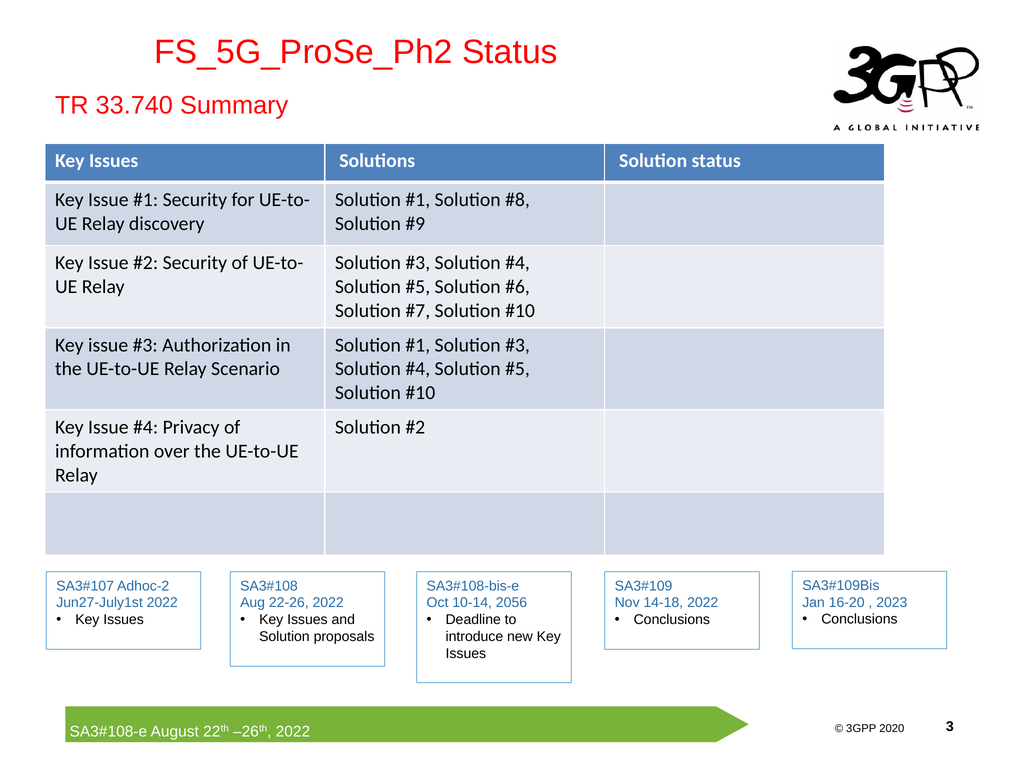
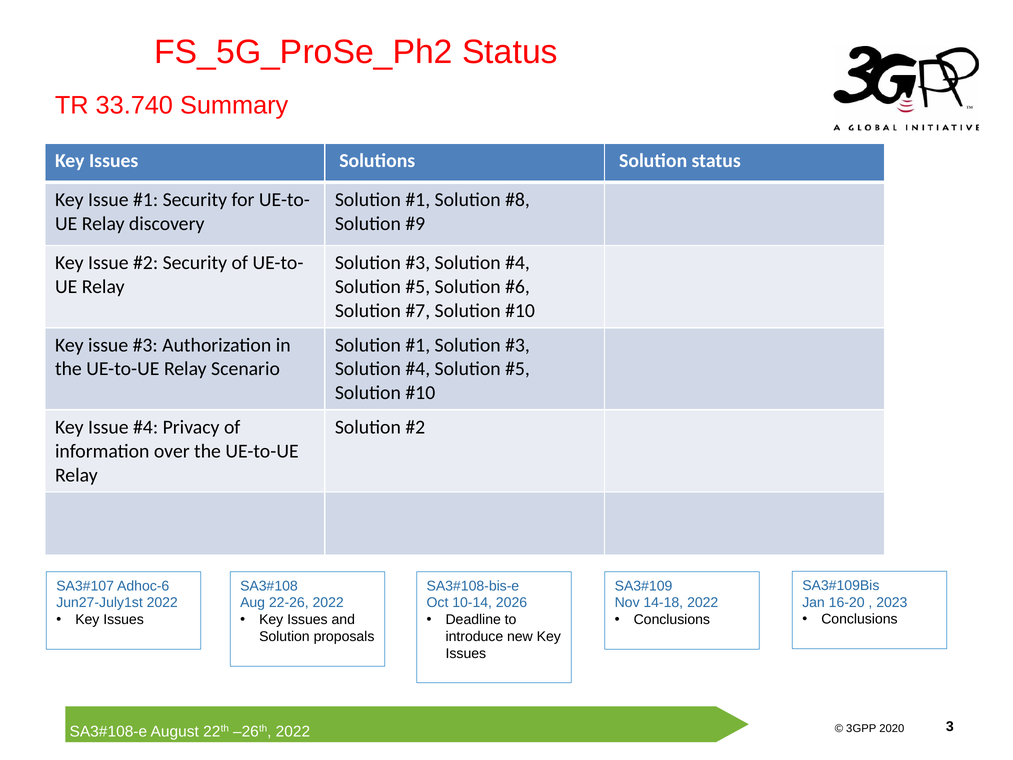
Adhoc-2: Adhoc-2 -> Adhoc-6 (143, 586)
2056: 2056 -> 2026 (512, 603)
